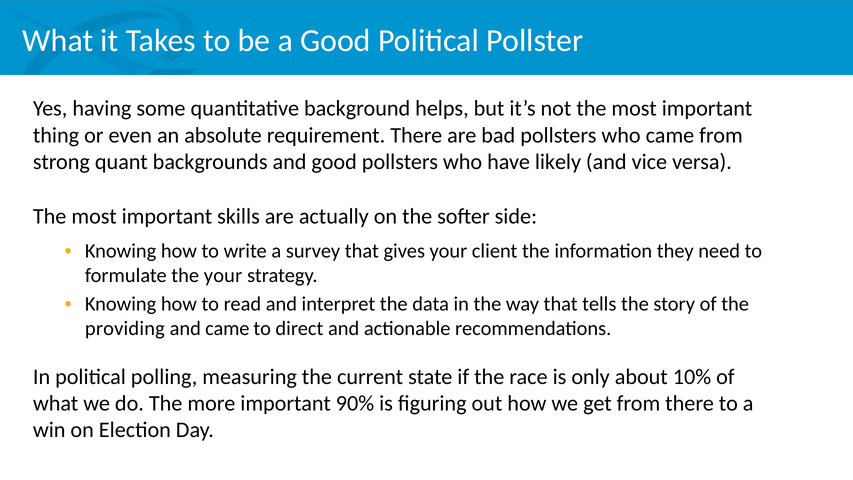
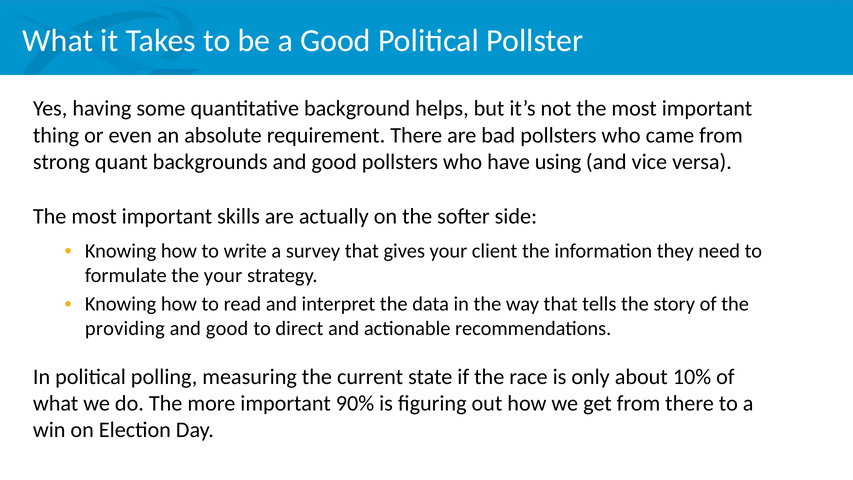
likely: likely -> using (558, 162)
came: came -> good (227, 329)
